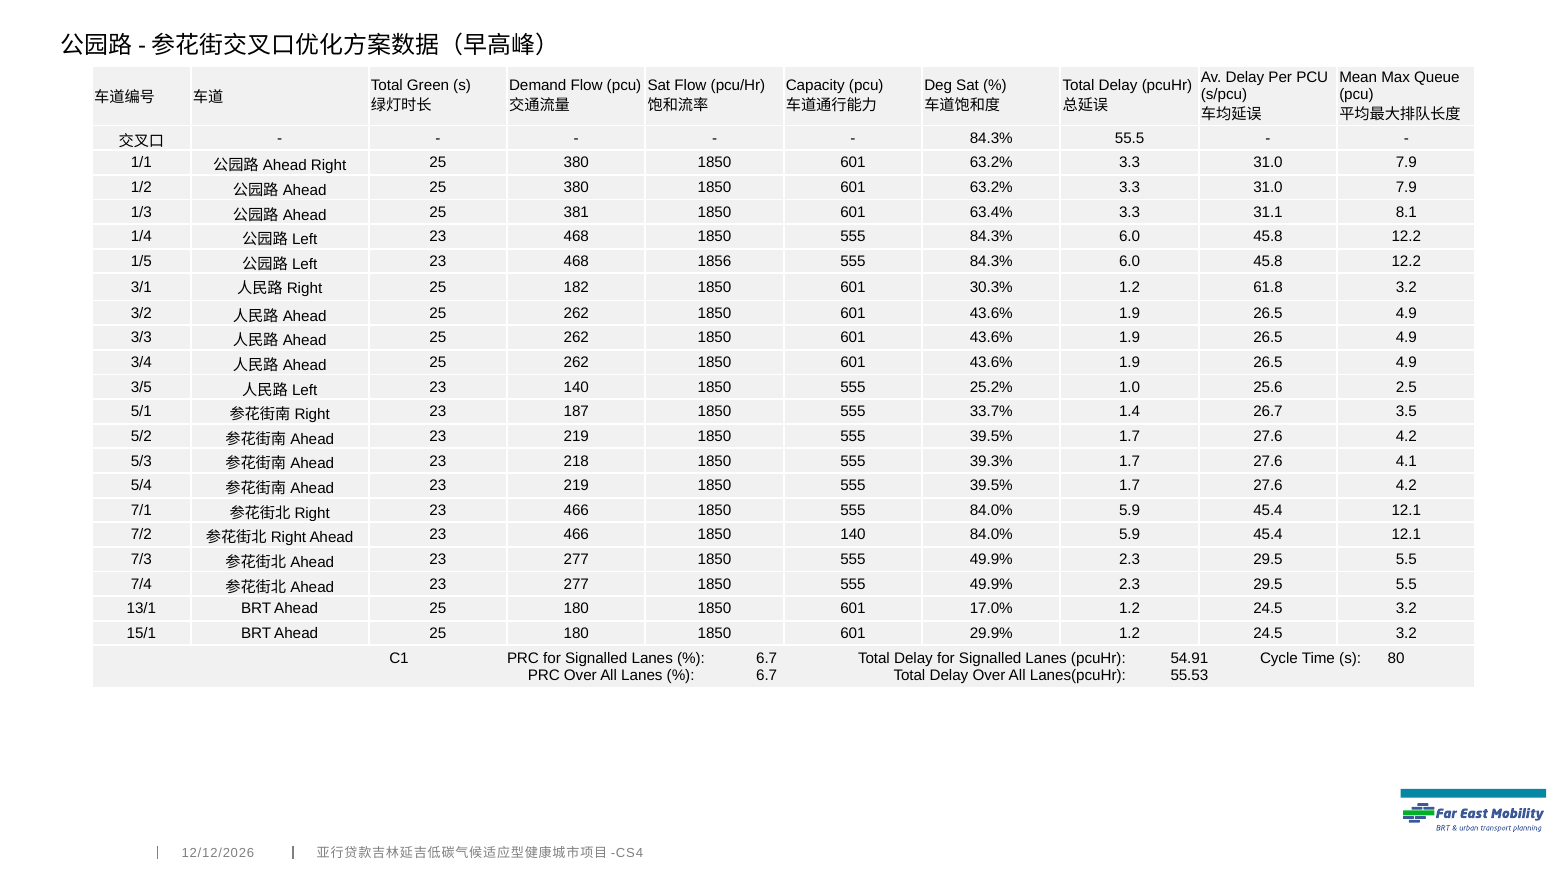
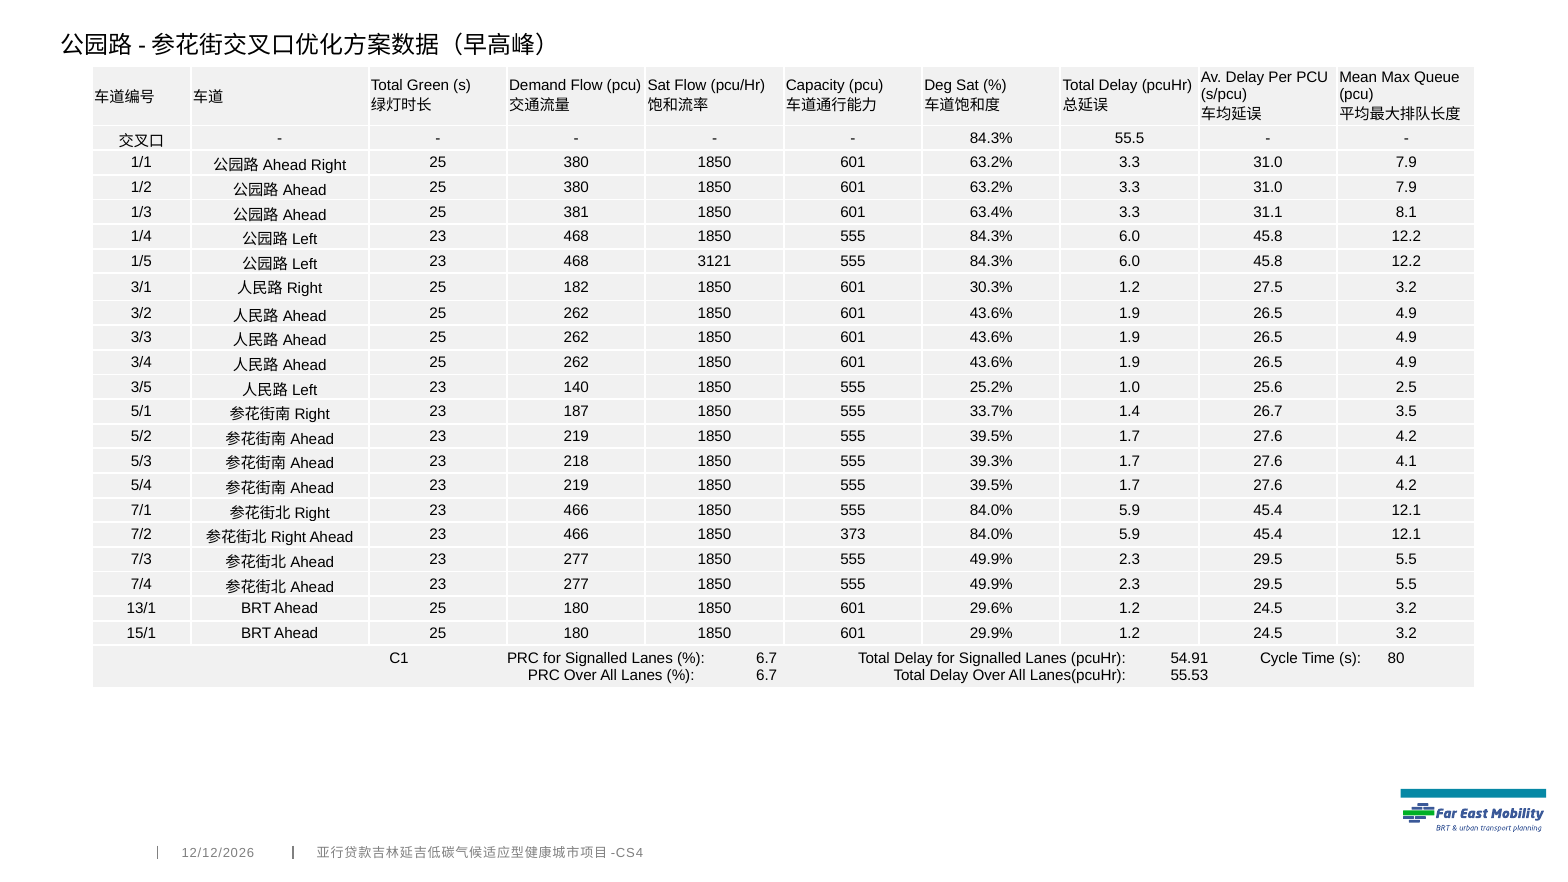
1856: 1856 -> 3121 (715, 261)
61.8: 61.8 -> 27.5 (1268, 287)
1850 140: 140 -> 373 (853, 535)
17.0%: 17.0% -> 29.6% (991, 609)
